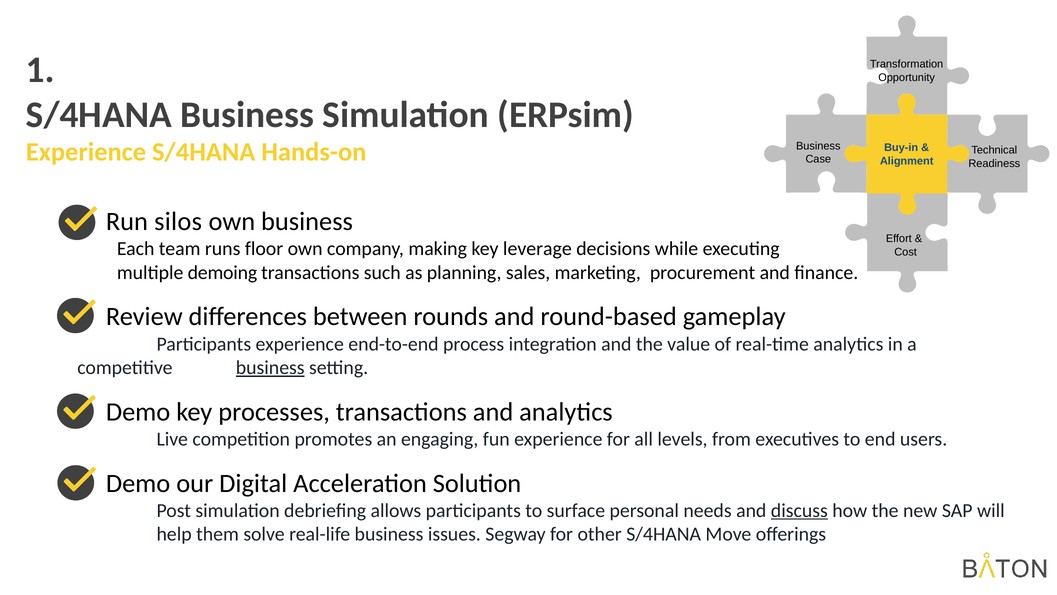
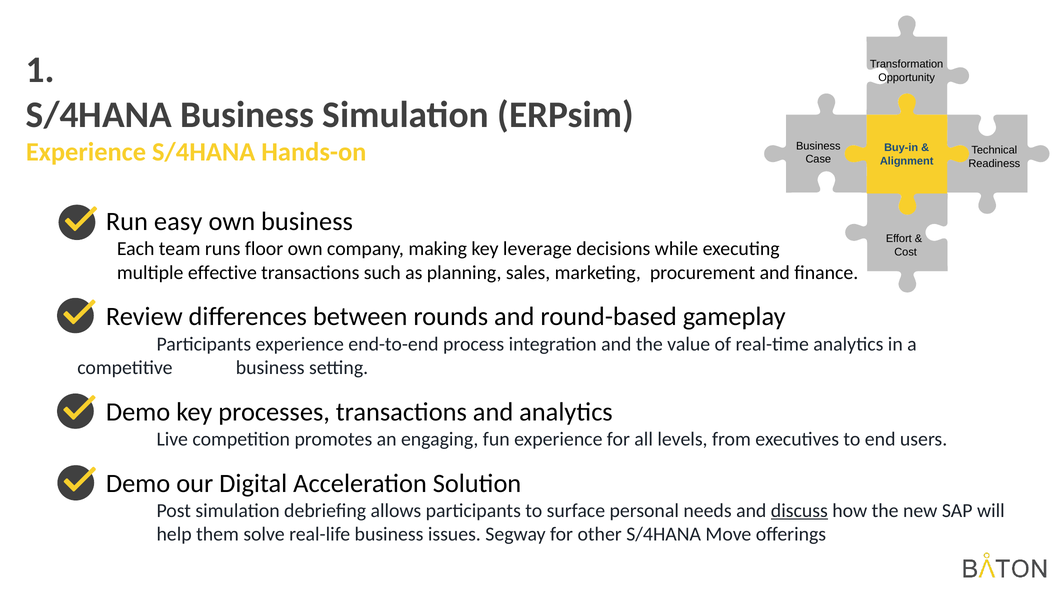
silos: silos -> easy (178, 221)
demoing: demoing -> effective (222, 272)
business underline: present -> none (270, 368)
